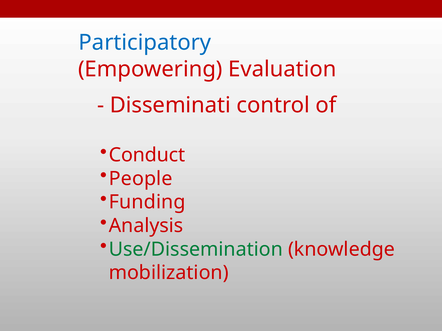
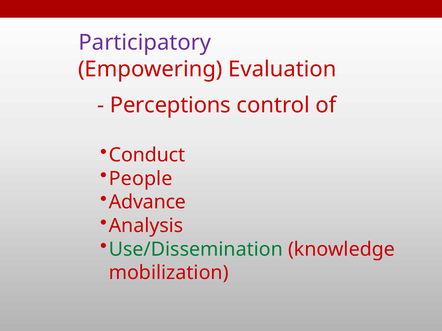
Participatory colour: blue -> purple (145, 43)
Disseminati: Disseminati -> Perceptions (170, 105)
Funding: Funding -> Advance (147, 202)
